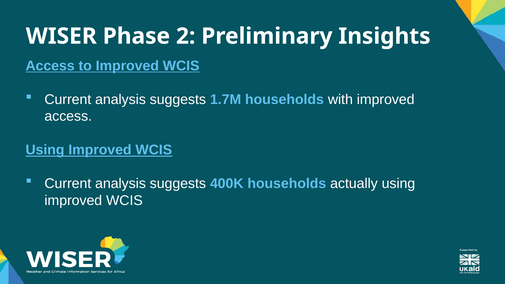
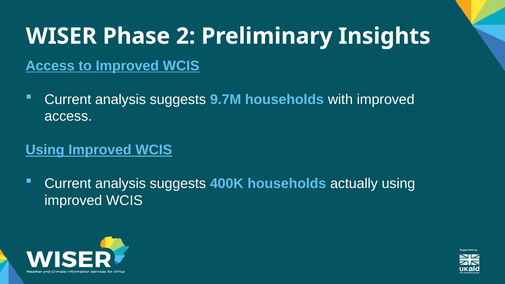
1.7M: 1.7M -> 9.7M (226, 99)
